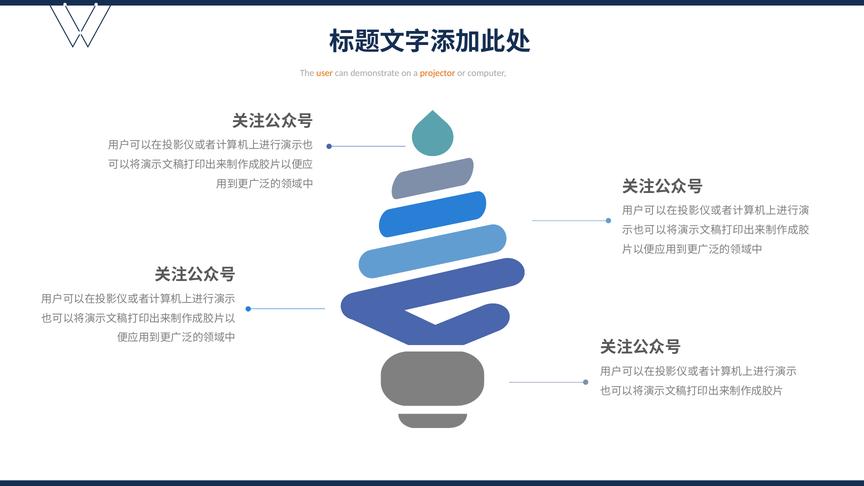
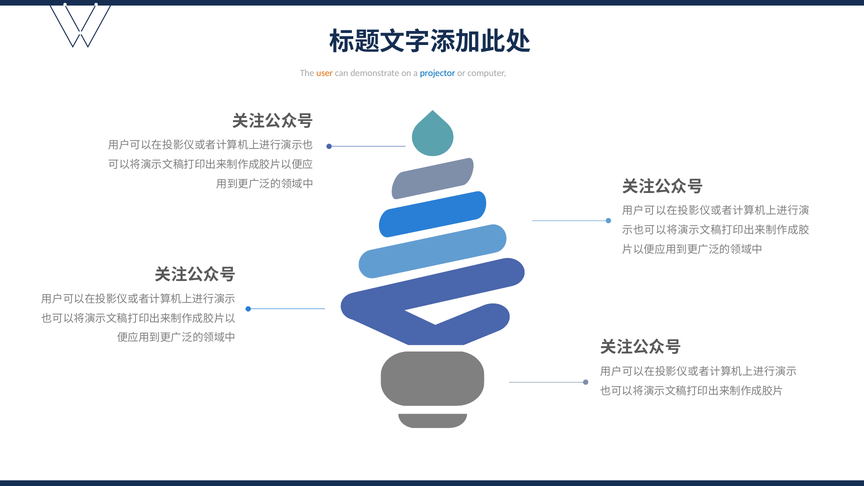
projector colour: orange -> blue (438, 73)
